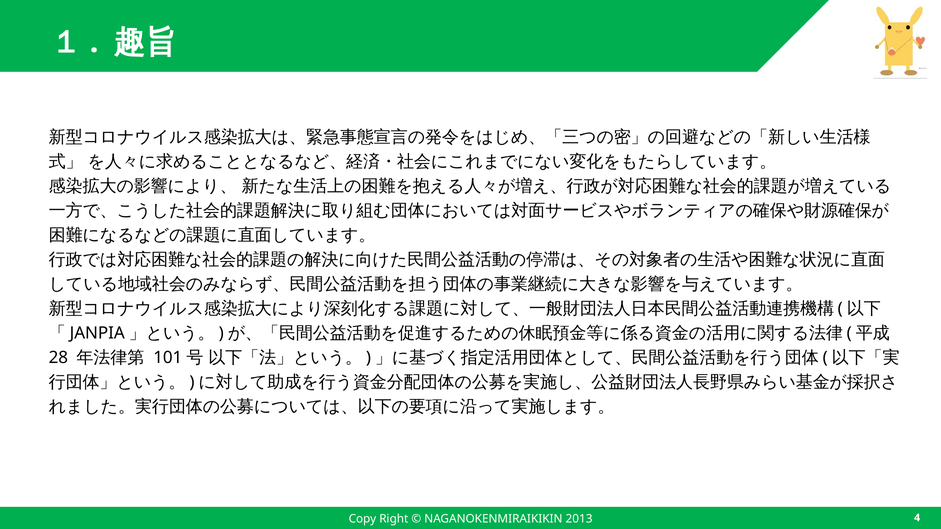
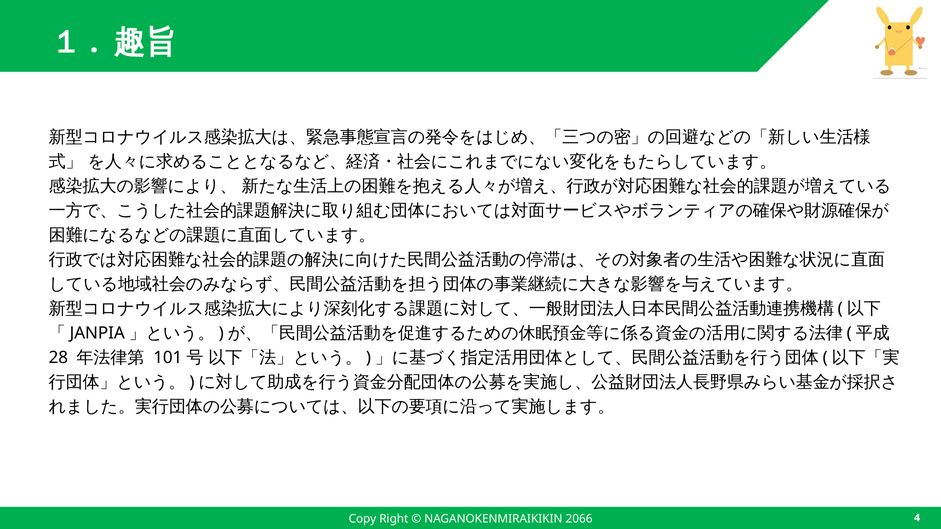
2013: 2013 -> 2066 (579, 519)
